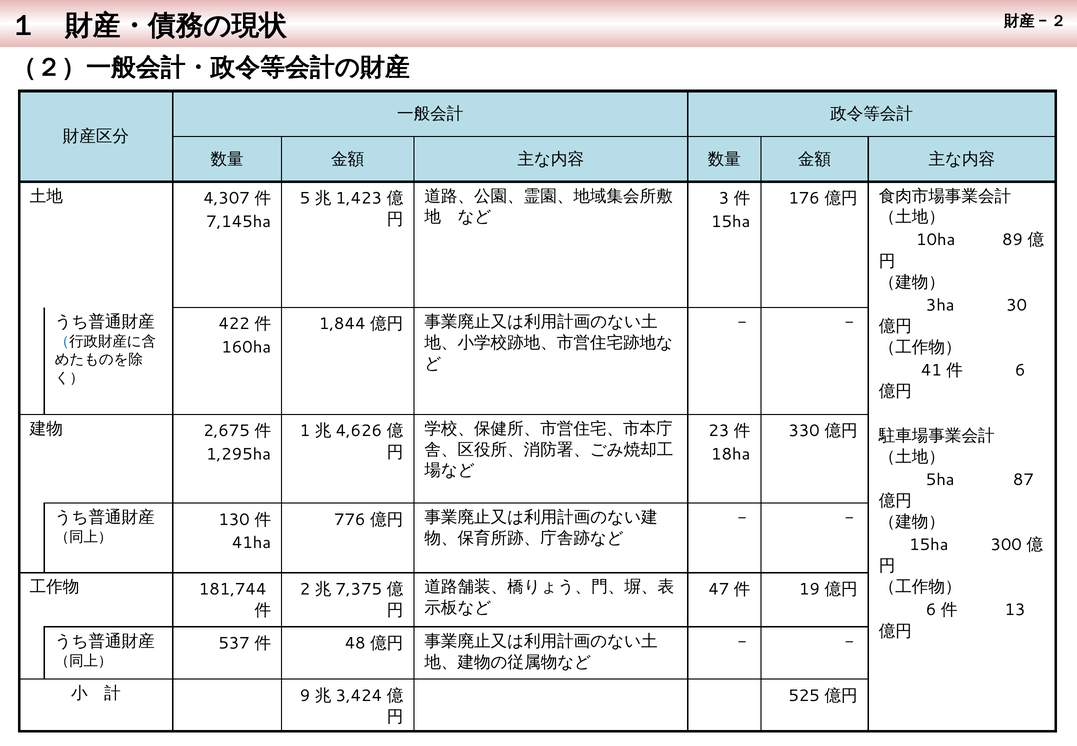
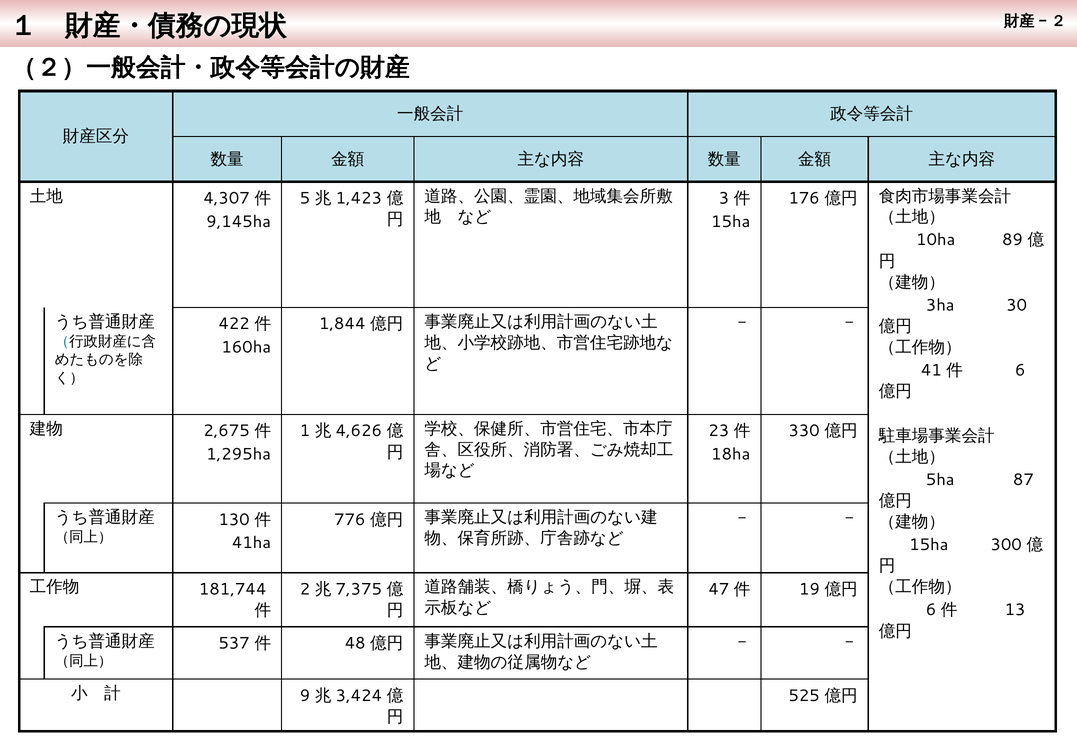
7,145ha: 7,145ha -> 9,145ha (239, 222)
